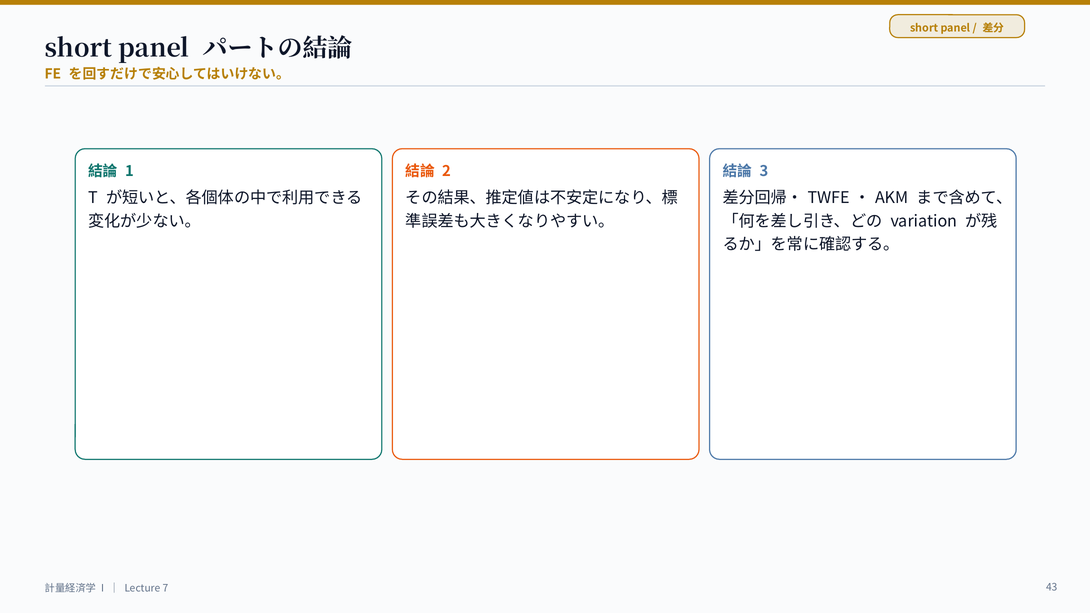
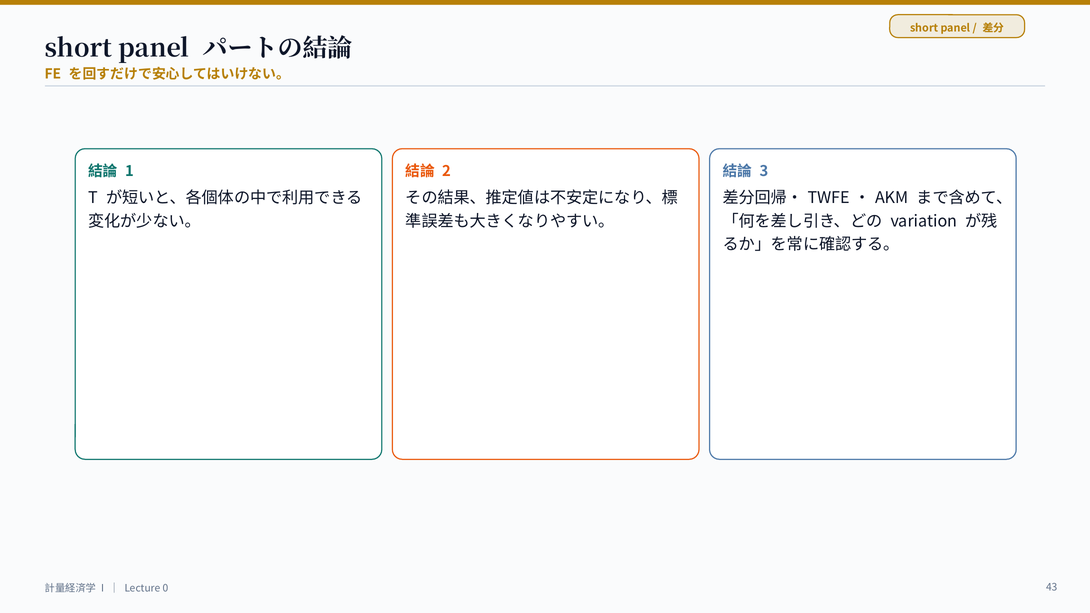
7: 7 -> 0 (166, 588)
